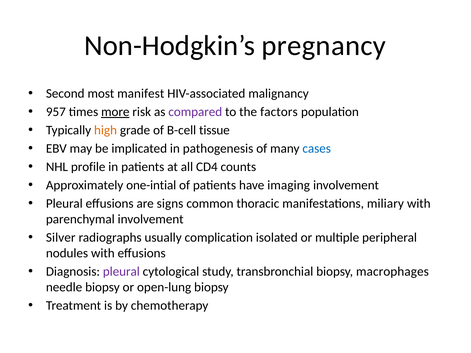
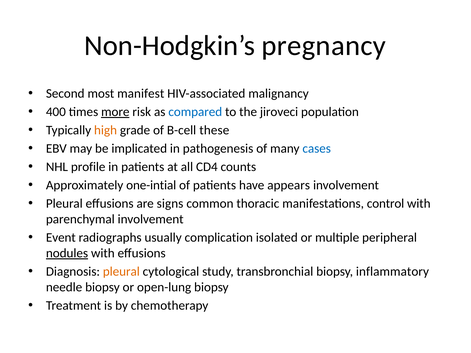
957: 957 -> 400 (56, 112)
compared colour: purple -> blue (195, 112)
factors: factors -> jiroveci (279, 112)
tissue: tissue -> these (214, 130)
imaging: imaging -> appears (289, 185)
miliary: miliary -> control (386, 204)
Silver: Silver -> Event (61, 238)
nodules underline: none -> present (67, 253)
pleural colour: purple -> orange (121, 272)
macrophages: macrophages -> inflammatory (392, 272)
